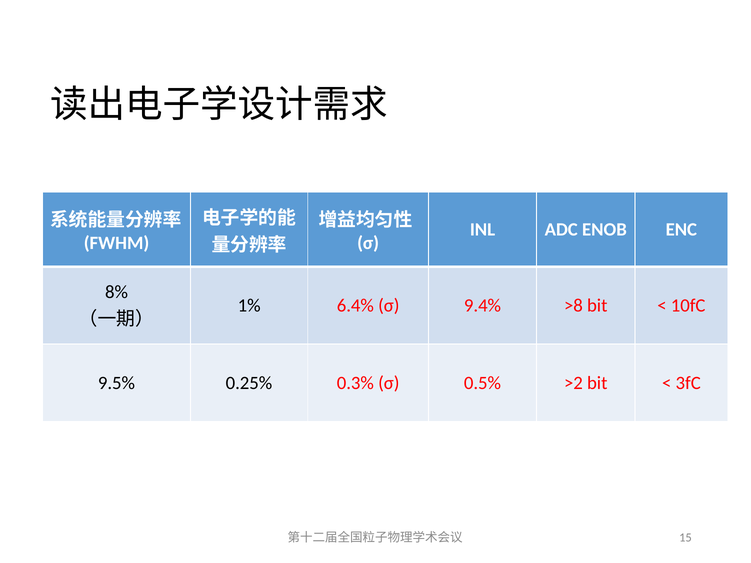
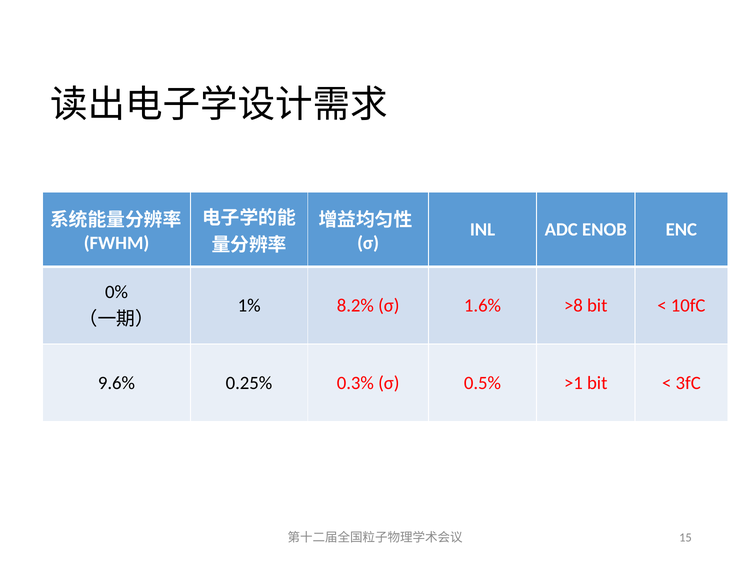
8%: 8% -> 0% (117, 292)
6.4%: 6.4% -> 8.2% (355, 306)
9.4%: 9.4% -> 1.6% (482, 306)
9.5%: 9.5% -> 9.6% (116, 383)
>2: >2 -> >1 (573, 383)
